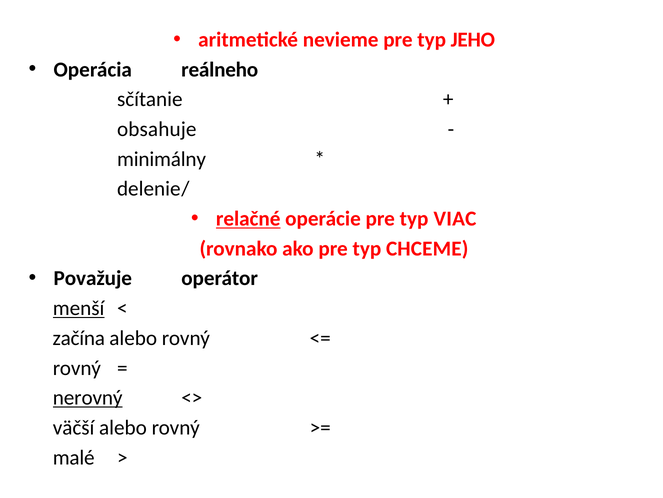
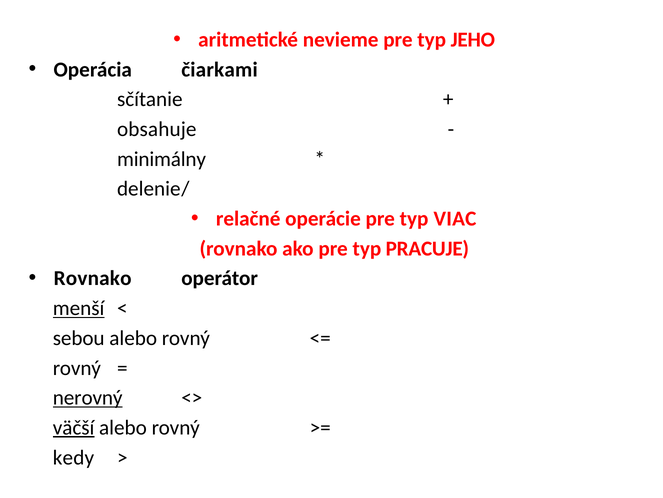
reálneho: reálneho -> čiarkami (220, 69)
relačné underline: present -> none (248, 218)
CHCEME: CHCEME -> PRACUJE (427, 248)
Považuje: Považuje -> Rovnako (93, 278)
začína: začína -> sebou (79, 338)
väčší underline: none -> present (74, 427)
malé: malé -> kedy (73, 457)
